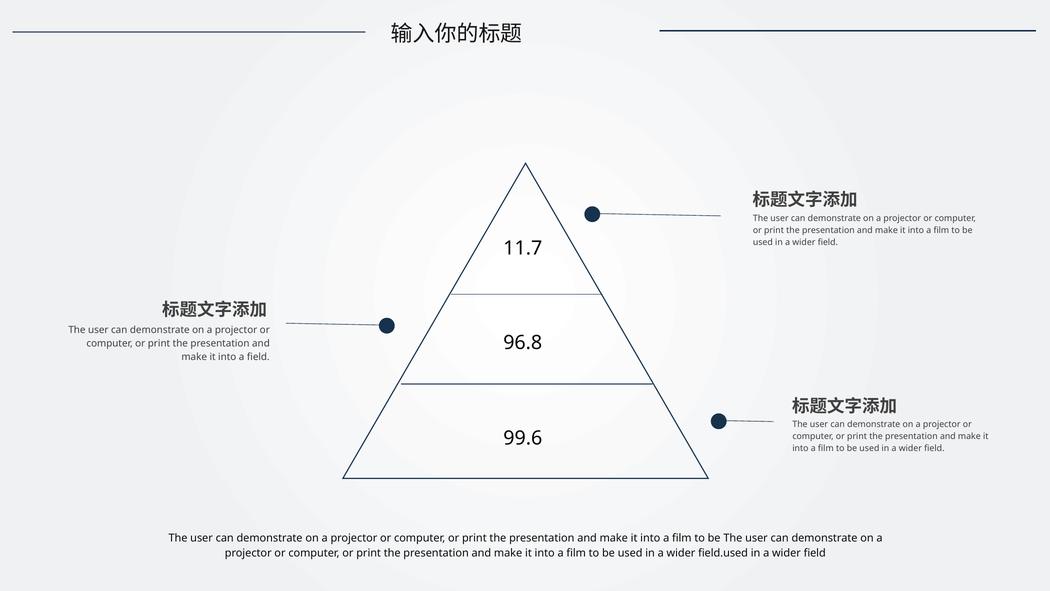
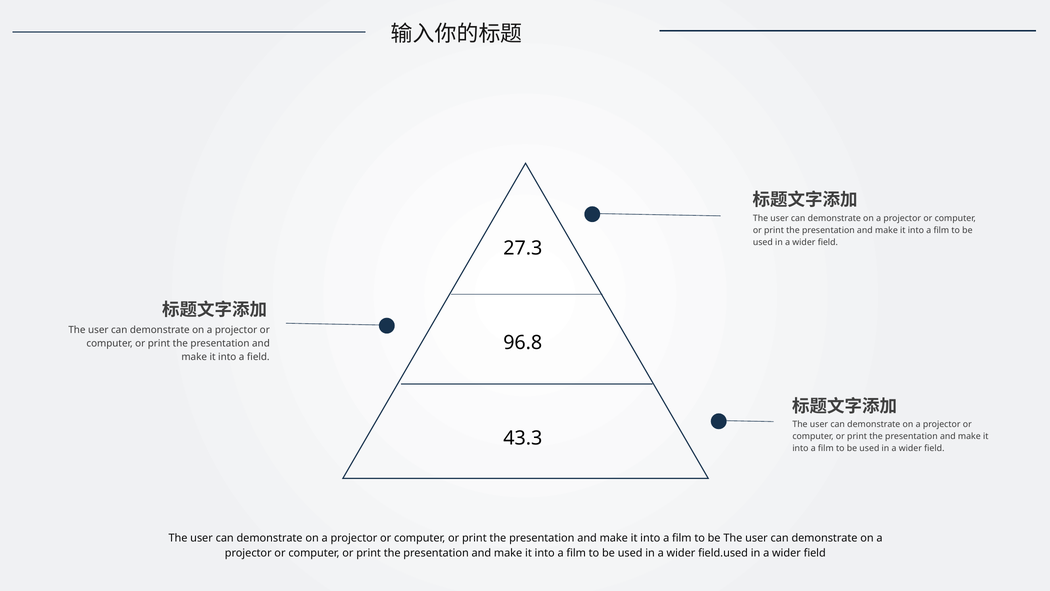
11.7: 11.7 -> 27.3 (523, 248)
99.6: 99.6 -> 43.3 (523, 438)
